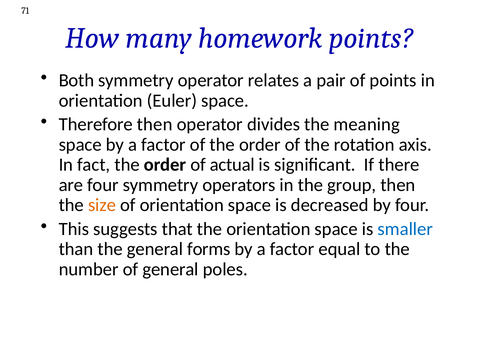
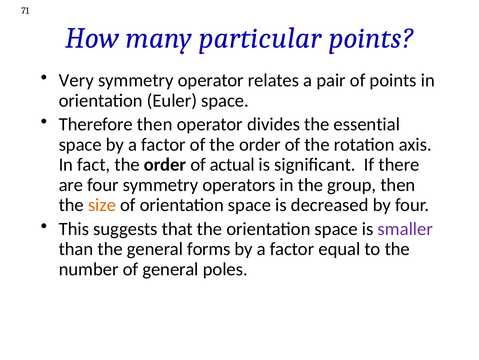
homework: homework -> particular (260, 38)
Both: Both -> Very (76, 80)
meaning: meaning -> essential (367, 124)
smaller colour: blue -> purple (405, 229)
